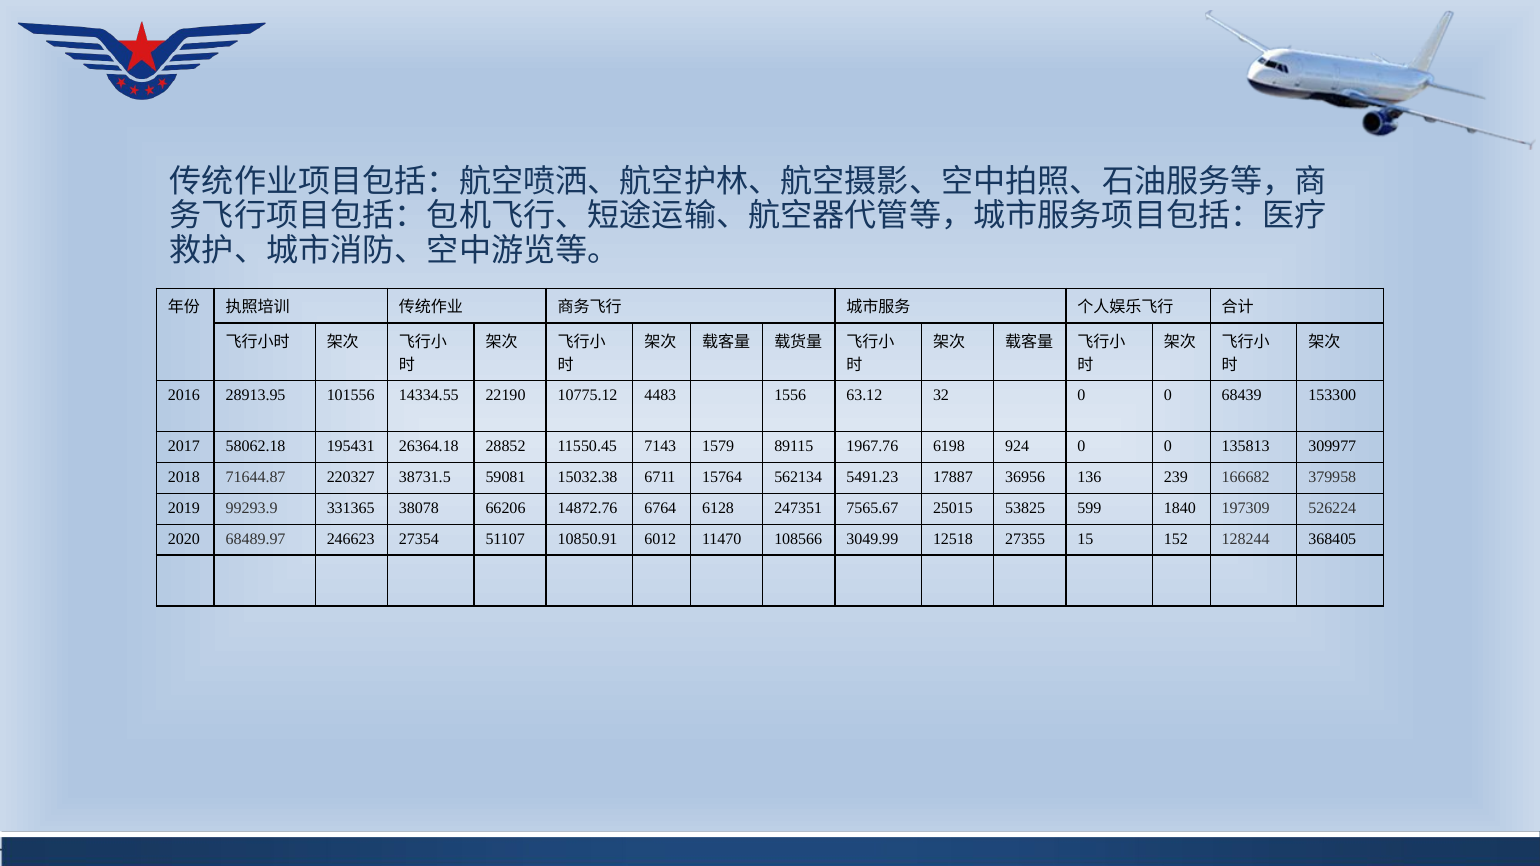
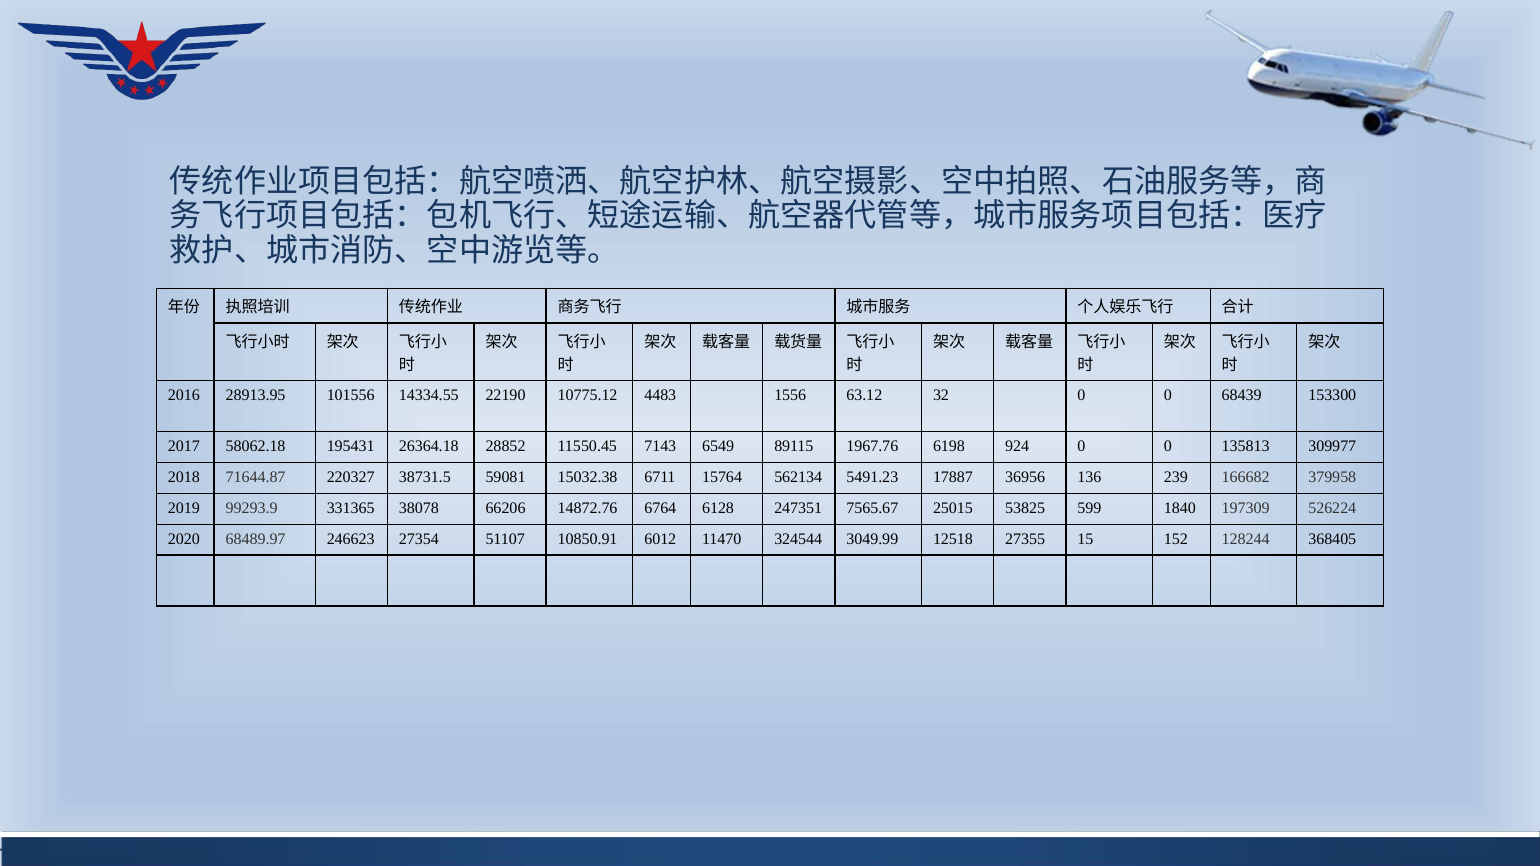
1579: 1579 -> 6549 (718, 446)
108566: 108566 -> 324544 (798, 539)
